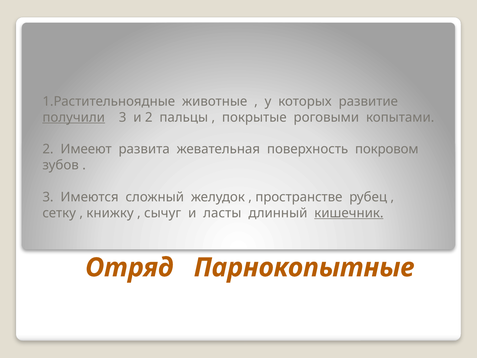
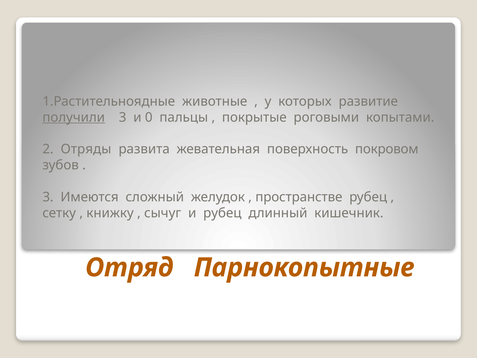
и 2: 2 -> 0 (149, 117)
Имееют: Имееют -> Отряды (86, 149)
и ласты: ласты -> рубец (222, 213)
кишечник underline: present -> none (349, 213)
